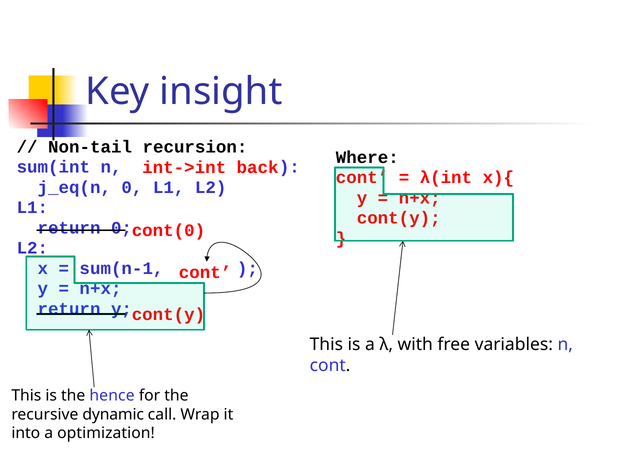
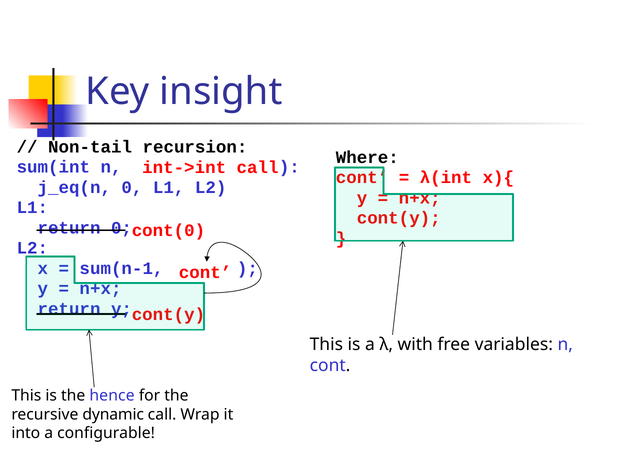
int->int back: back -> call (258, 168)
optimization: optimization -> configurable (106, 433)
